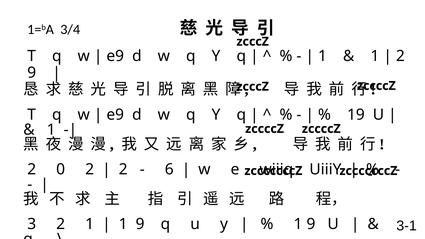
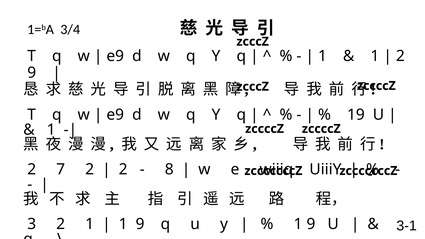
0: 0 -> 7 (61, 169)
6: 6 -> 8 (169, 169)
